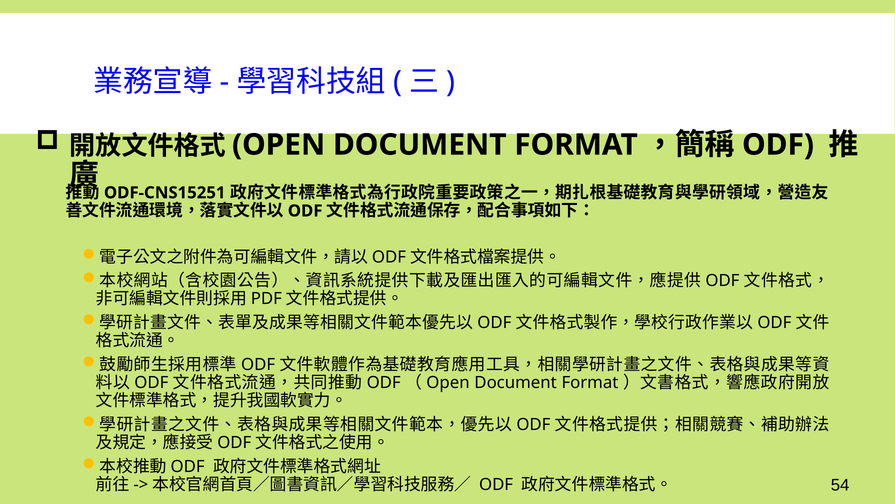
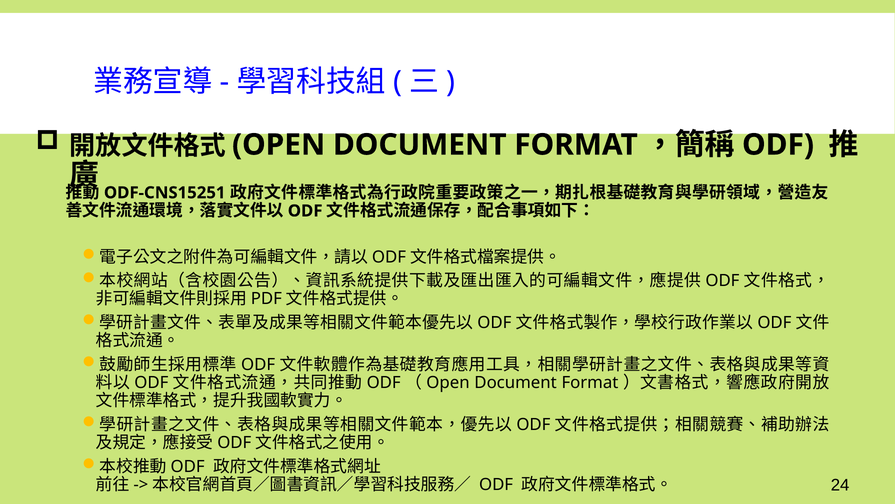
54: 54 -> 24 (840, 485)
